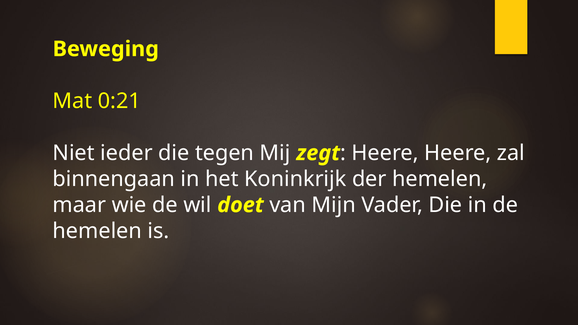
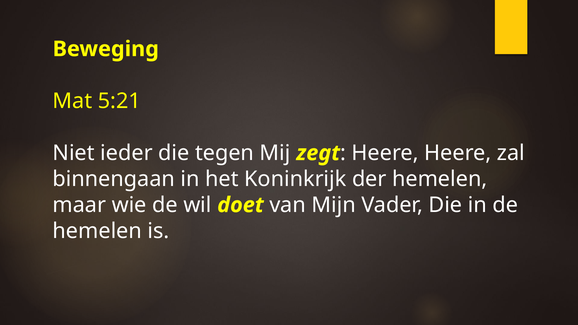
0:21: 0:21 -> 5:21 (119, 101)
